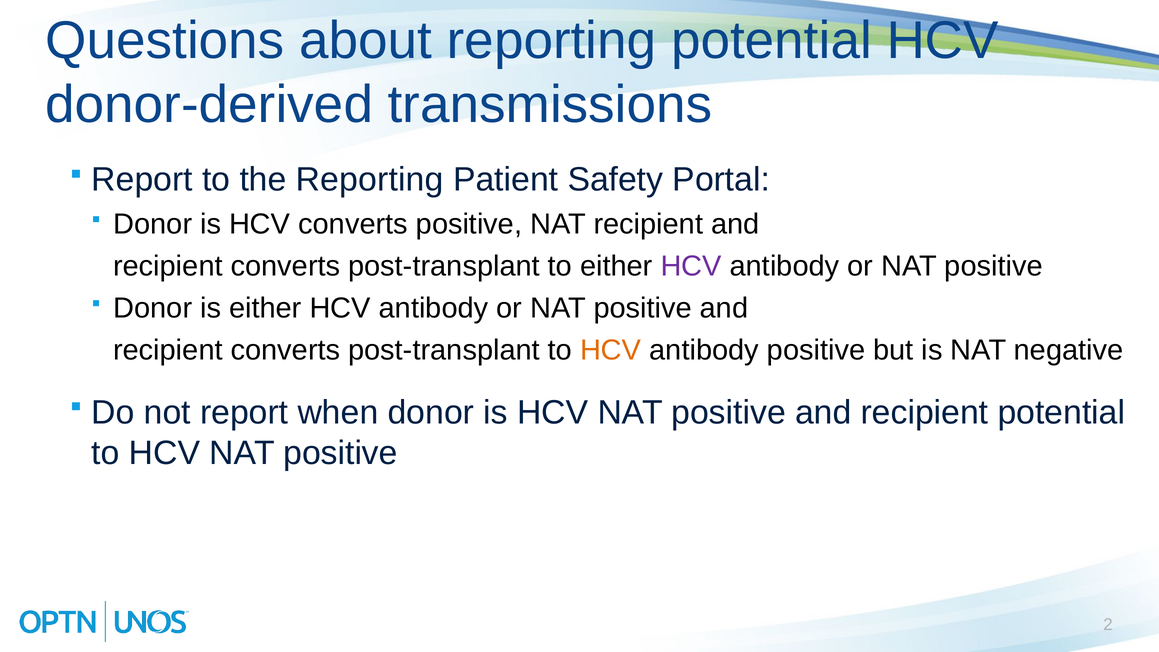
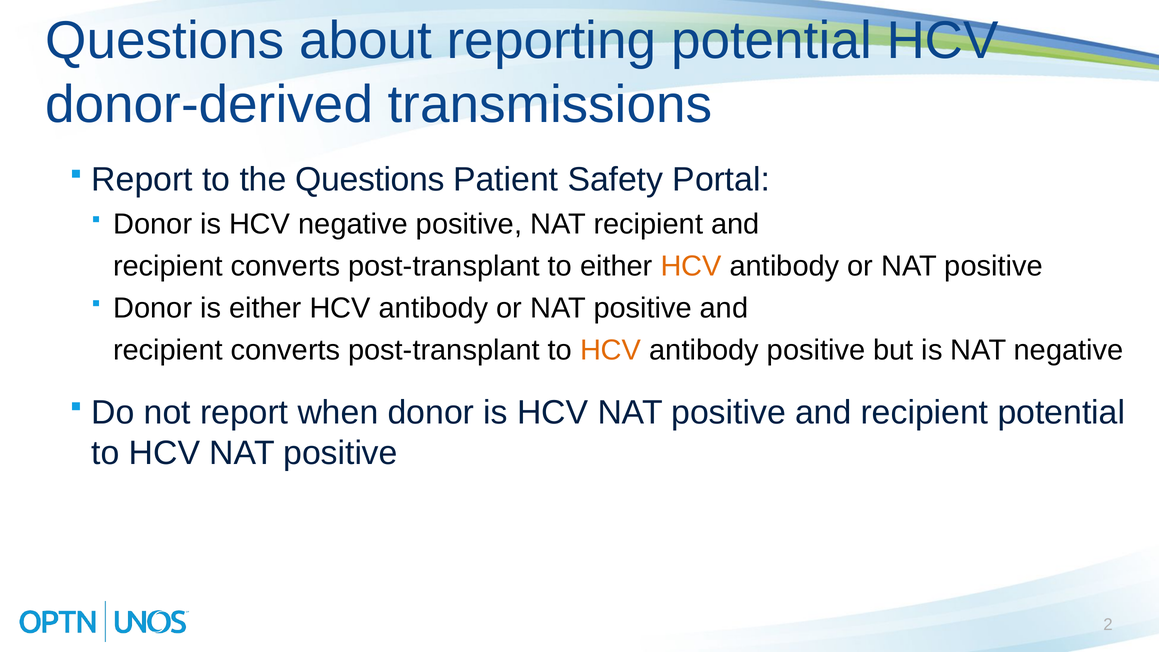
the Reporting: Reporting -> Questions (370, 180)
HCV converts: converts -> negative (353, 224)
HCV colour: purple -> orange (691, 266)
